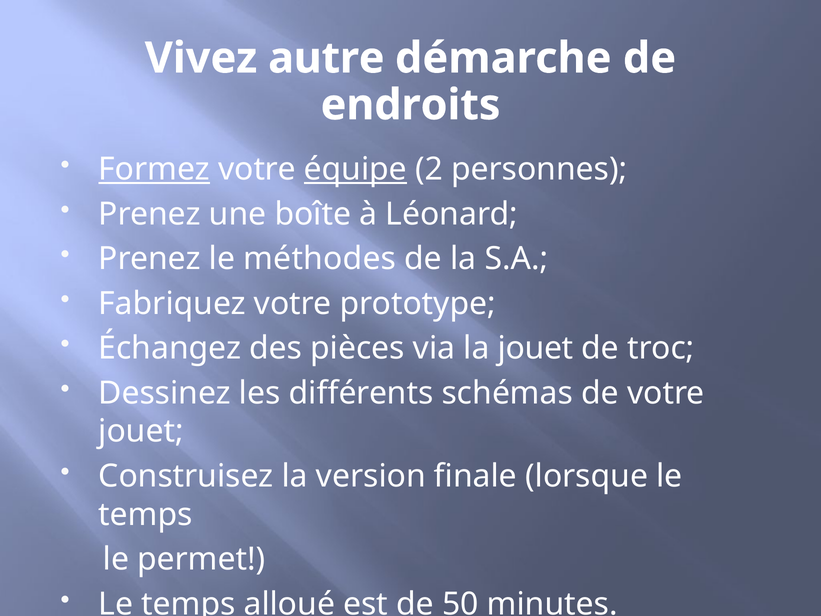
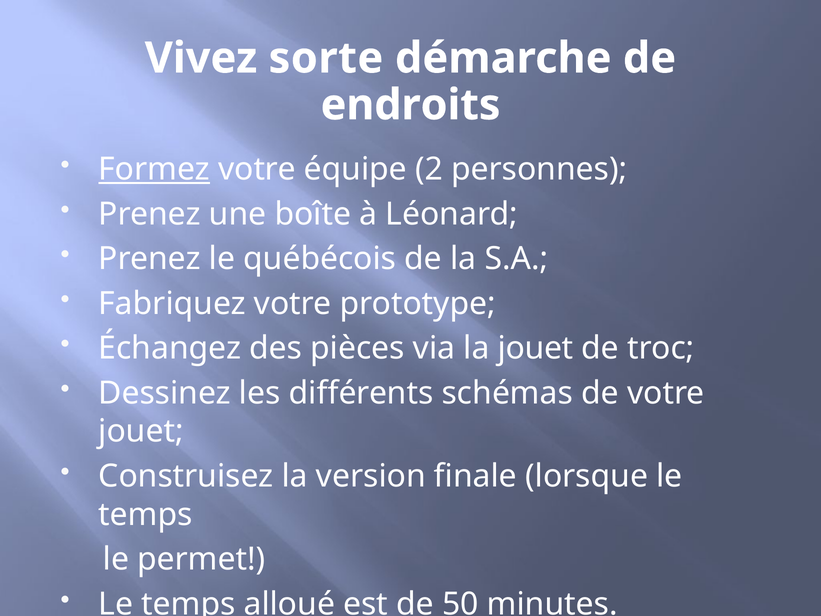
autre: autre -> sorte (326, 58)
équipe underline: present -> none (355, 169)
méthodes: méthodes -> québécois (320, 259)
